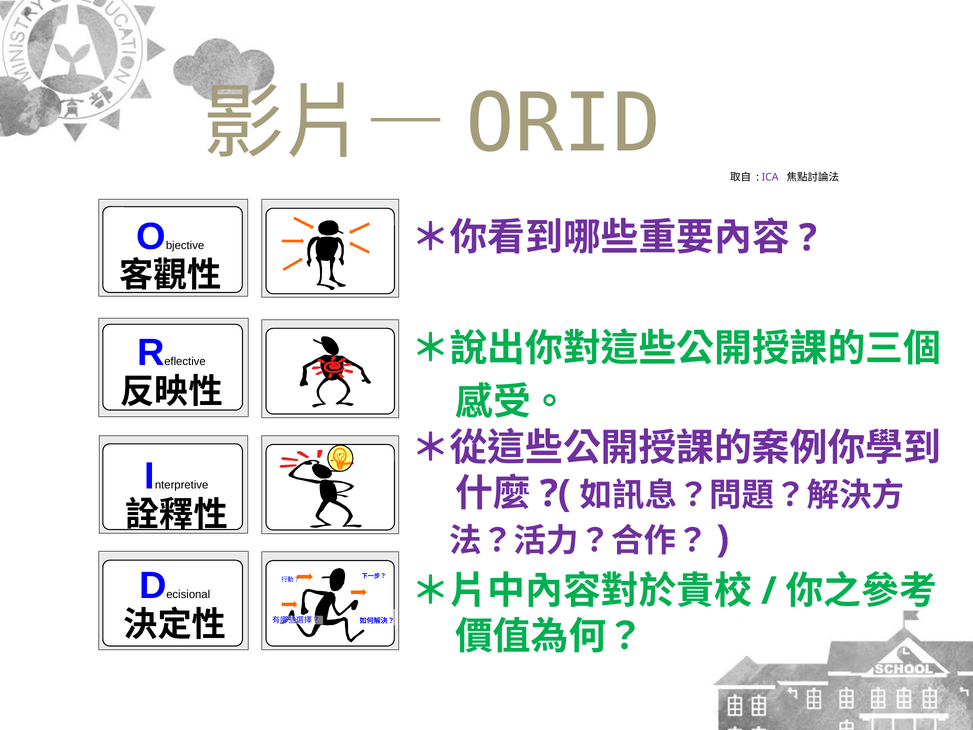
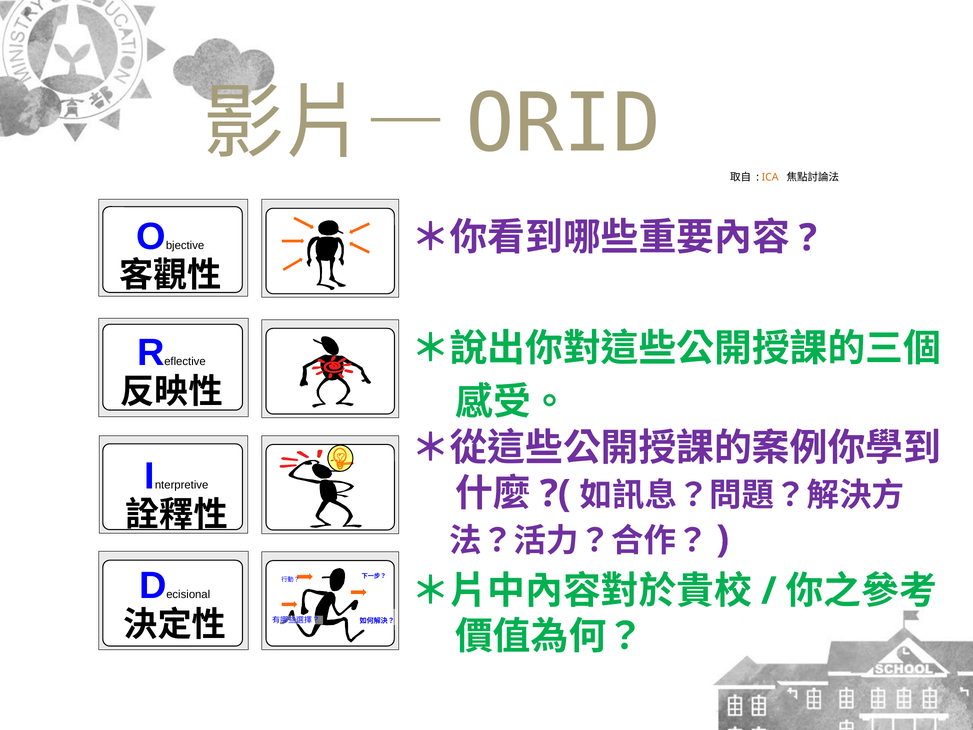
ICA colour: purple -> orange (770, 177)
